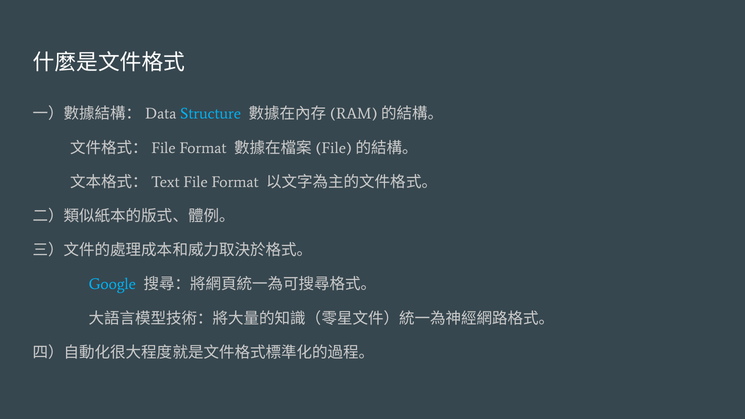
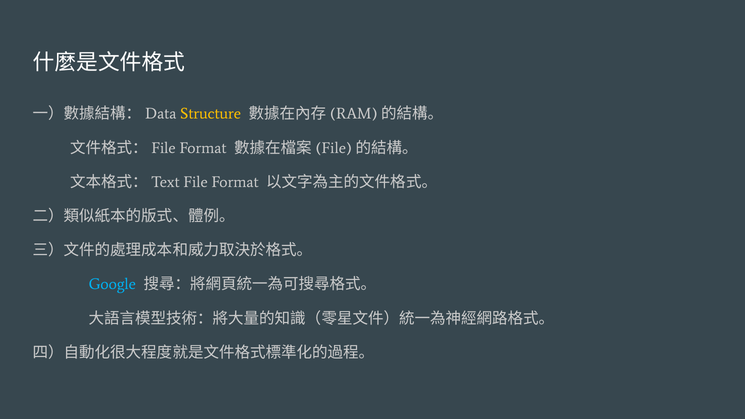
Structure colour: light blue -> yellow (211, 114)
